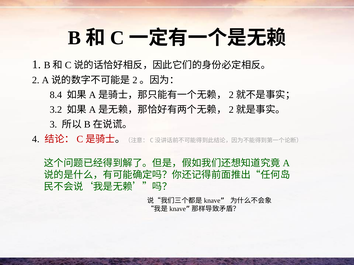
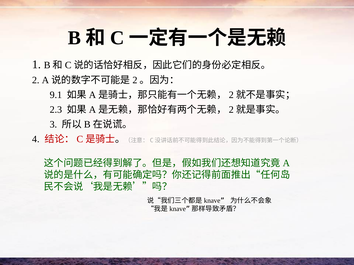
8.4: 8.4 -> 9.1 (56, 95)
3.2: 3.2 -> 2.3 (56, 110)
